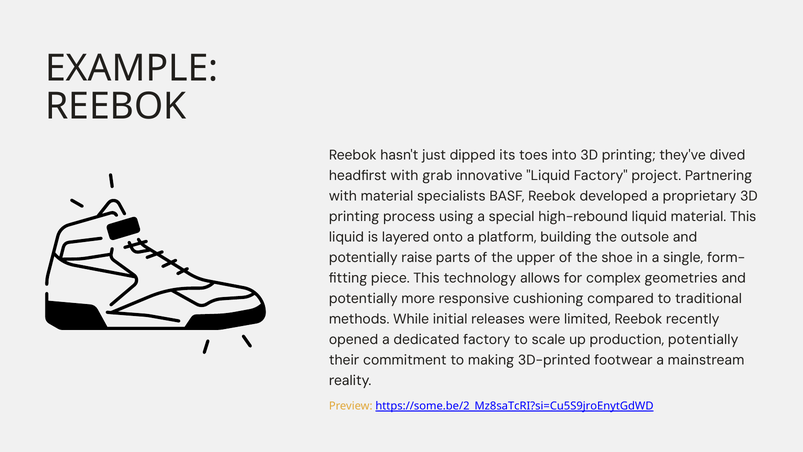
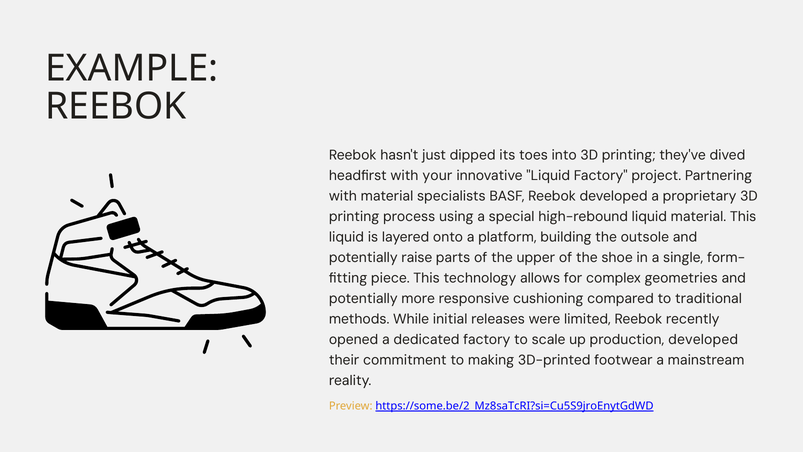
grab: grab -> your (437, 175)
production potentially: potentially -> developed (703, 339)
